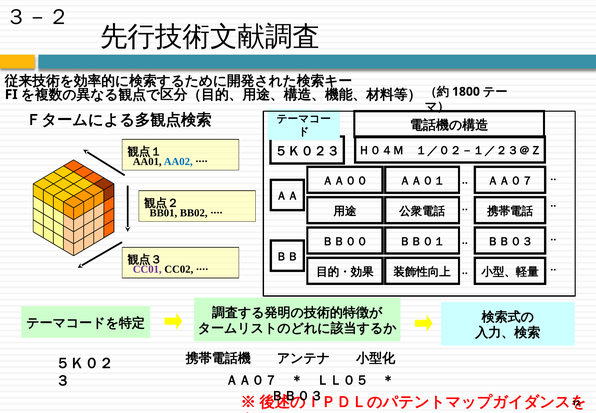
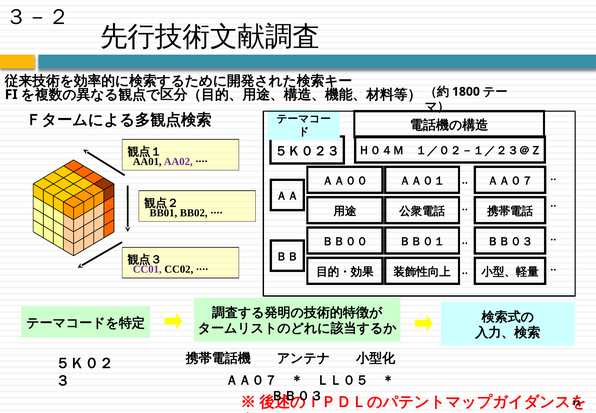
AA02 colour: blue -> purple (178, 161)
